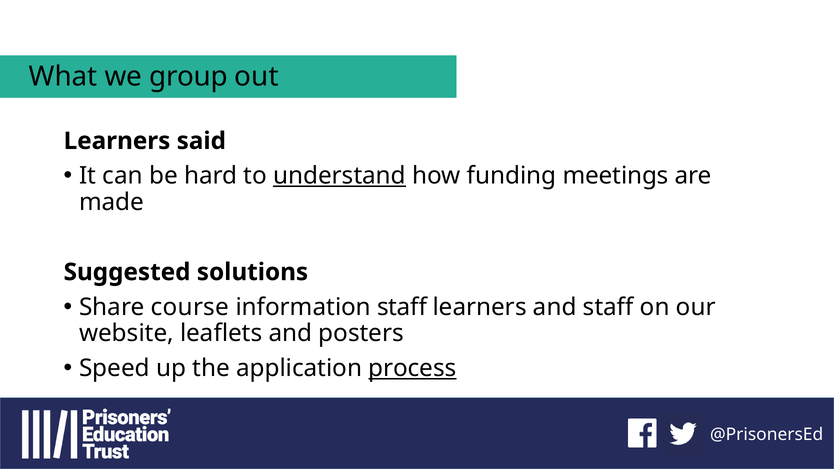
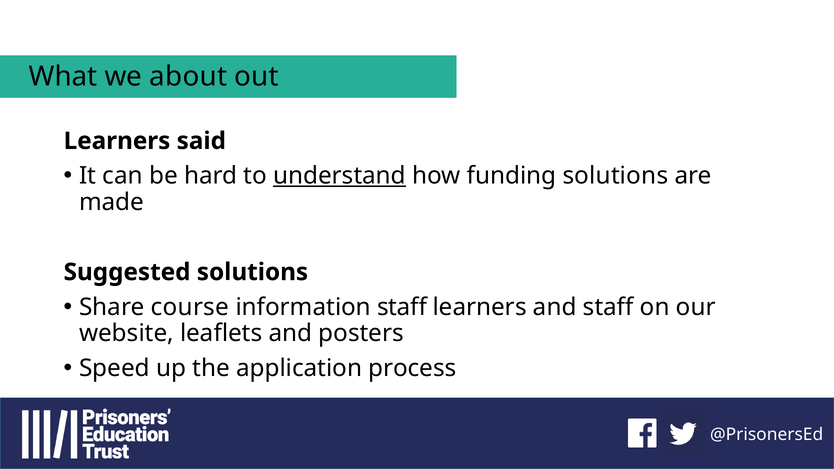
group: group -> about (188, 76)
funding meetings: meetings -> solutions (615, 176)
process underline: present -> none (412, 368)
